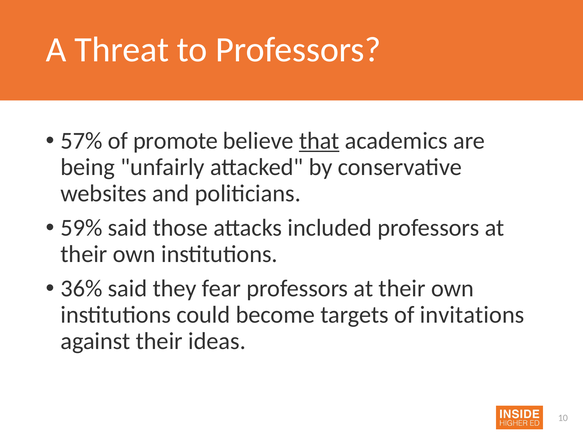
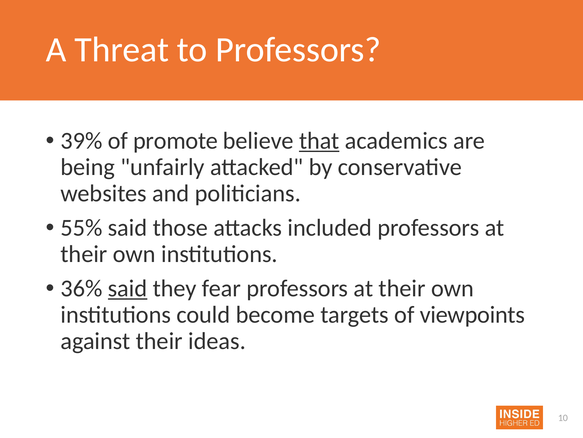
57%: 57% -> 39% (81, 141)
59%: 59% -> 55% (81, 228)
said underline: none -> present (128, 288)
invitations: invitations -> viewpoints (472, 314)
